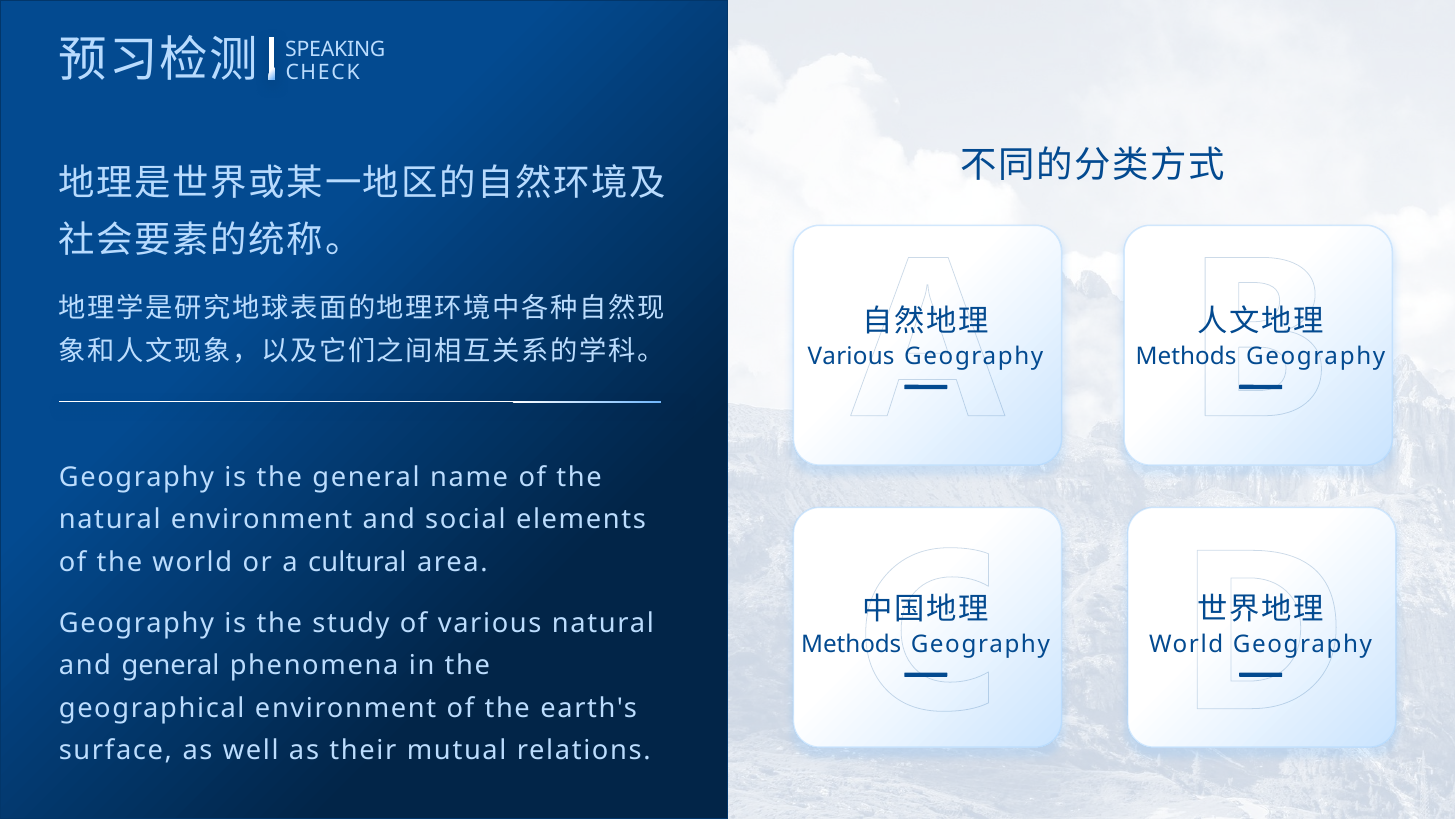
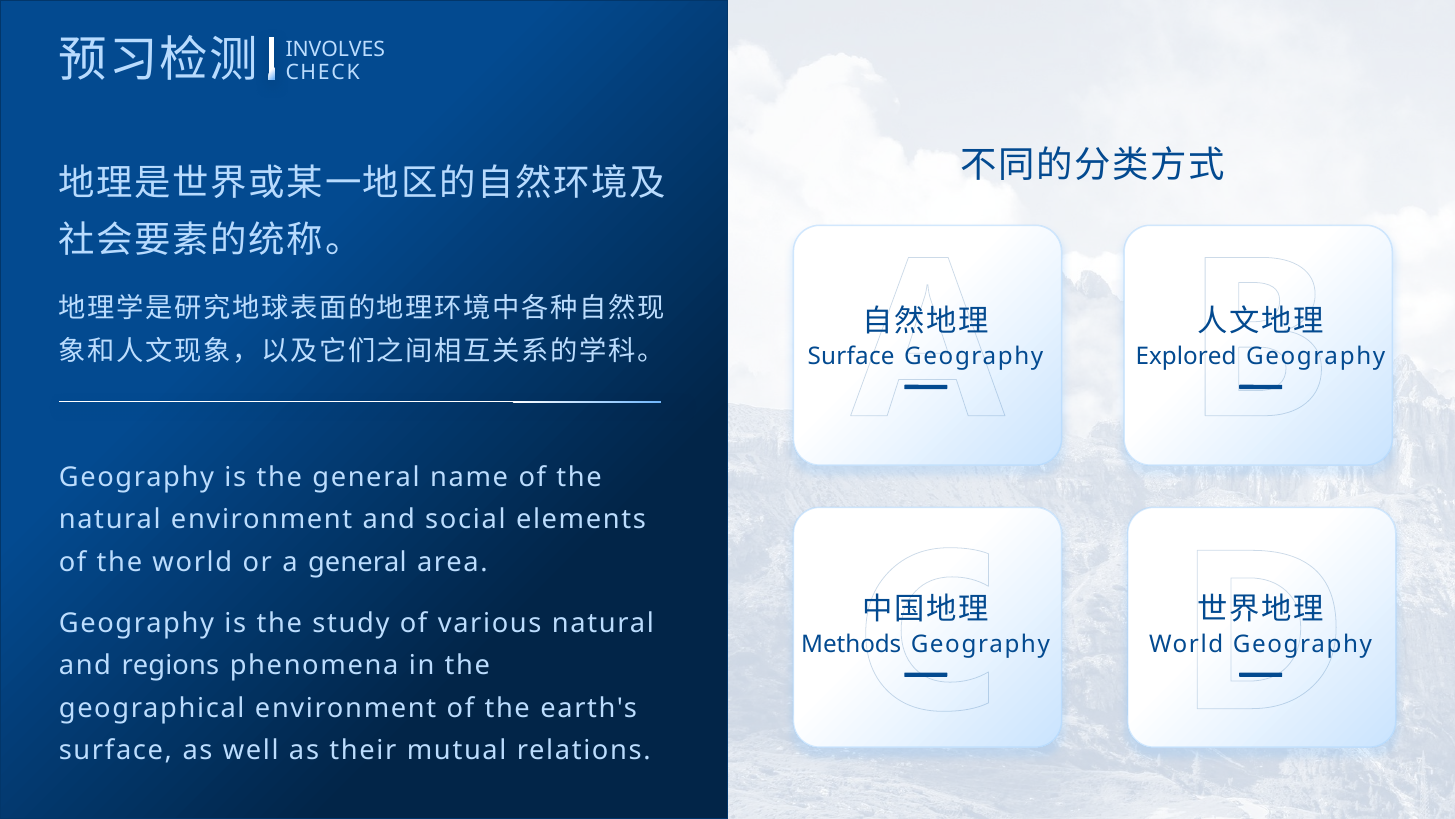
SPEAKING: SPEAKING -> INVOLVES (335, 49)
Various: Various -> Surface (851, 357)
Methods: Methods -> Explored (1186, 357)
a cultural: cultural -> general (357, 562)
and general: general -> regions (170, 665)
